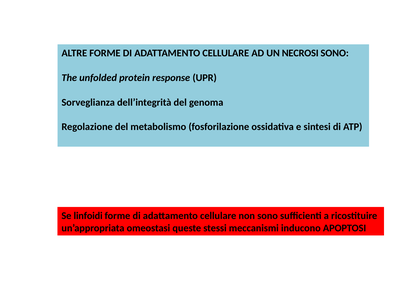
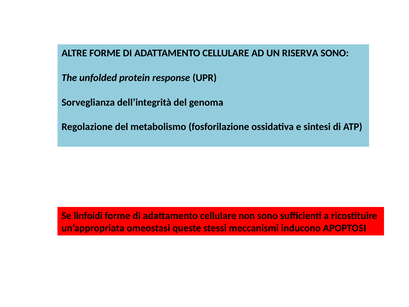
NECROSI: NECROSI -> RISERVA (300, 53)
